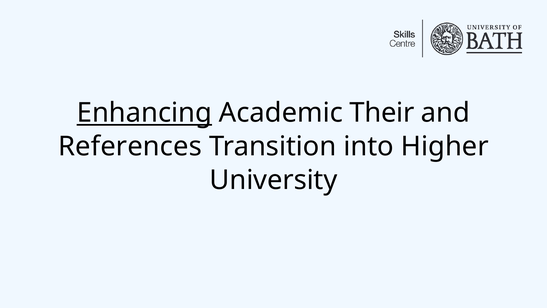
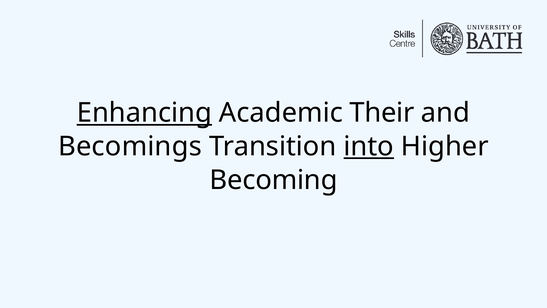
References: References -> Becomings (130, 146)
into underline: none -> present (369, 146)
University: University -> Becoming (274, 180)
